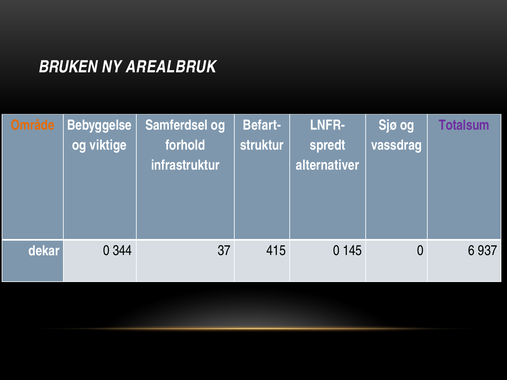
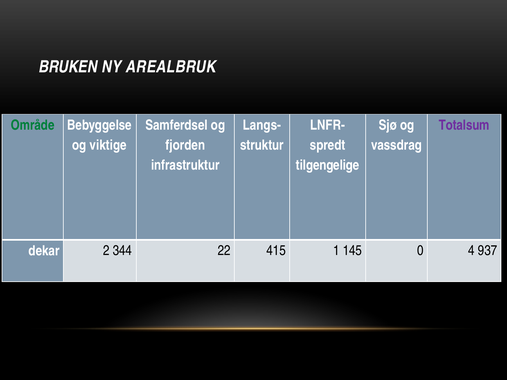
Område colour: orange -> green (33, 125)
Befart-: Befart- -> Langs- (262, 125)
forhold: forhold -> fjorden (185, 145)
alternativer: alternativer -> tilgengelige (328, 165)
dekar 0: 0 -> 2 (106, 251)
37: 37 -> 22 (224, 251)
415 0: 0 -> 1 (336, 251)
6: 6 -> 4 (472, 251)
